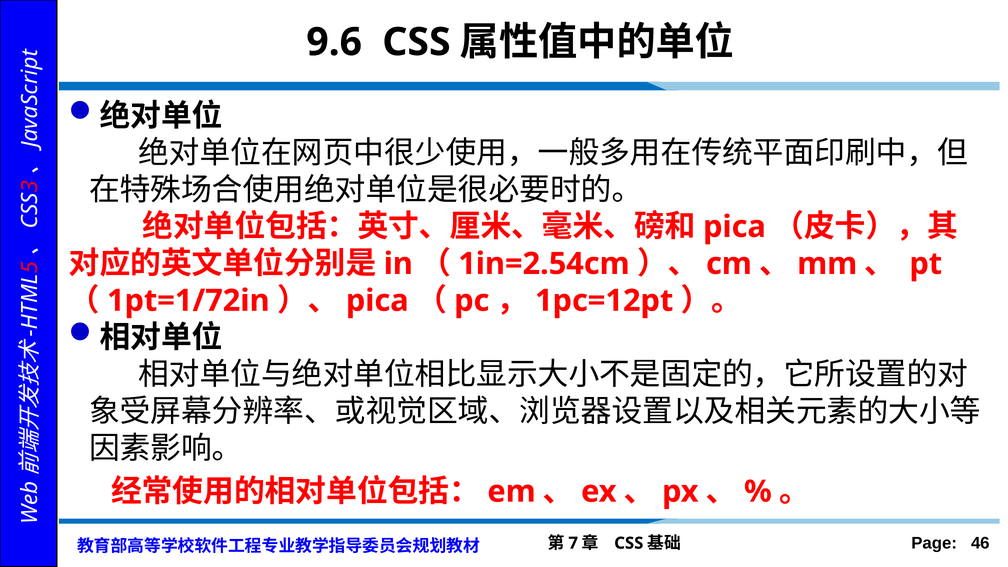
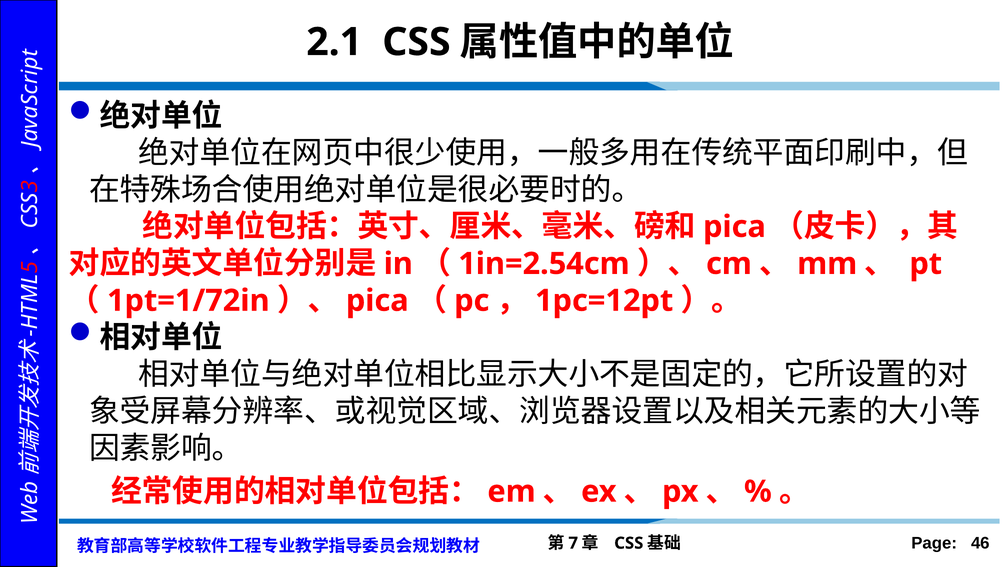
9.6: 9.6 -> 2.1 (334, 42)
